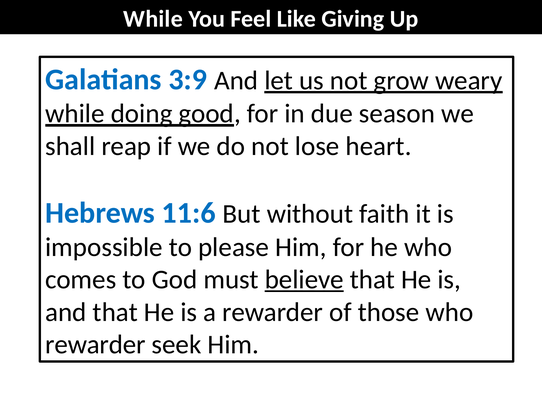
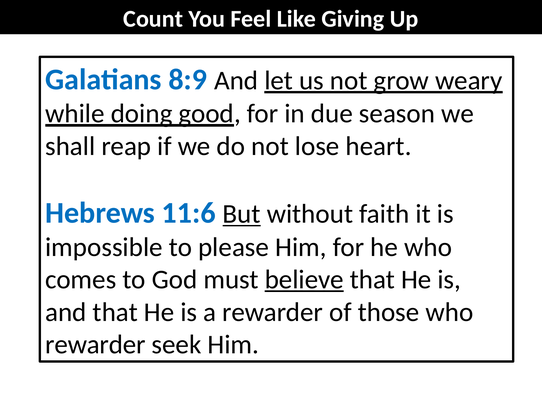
While: While -> Count (153, 19)
3:9: 3:9 -> 8:9 (188, 80)
But underline: none -> present (242, 214)
